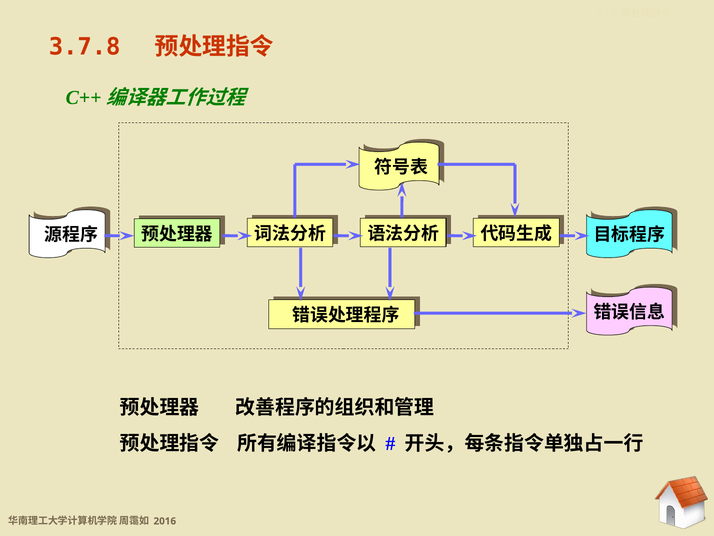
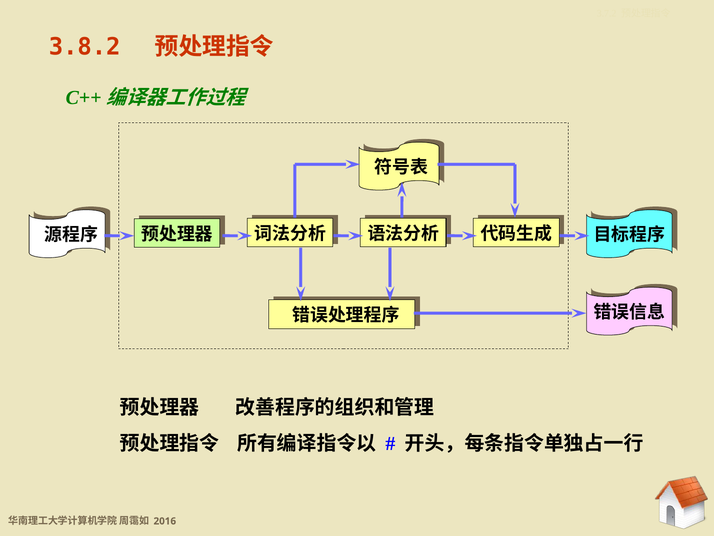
3.7.8: 3.7.8 -> 3.8.2 (85, 47)
